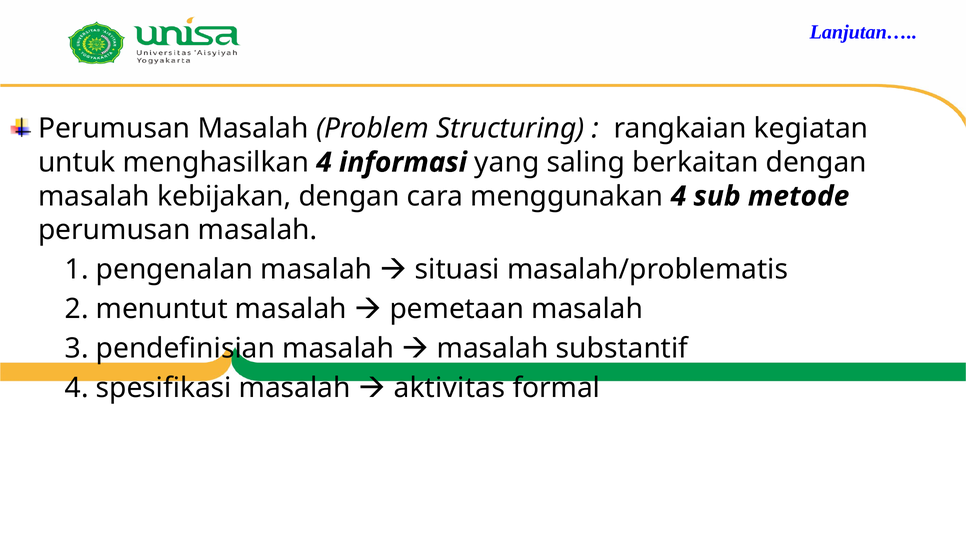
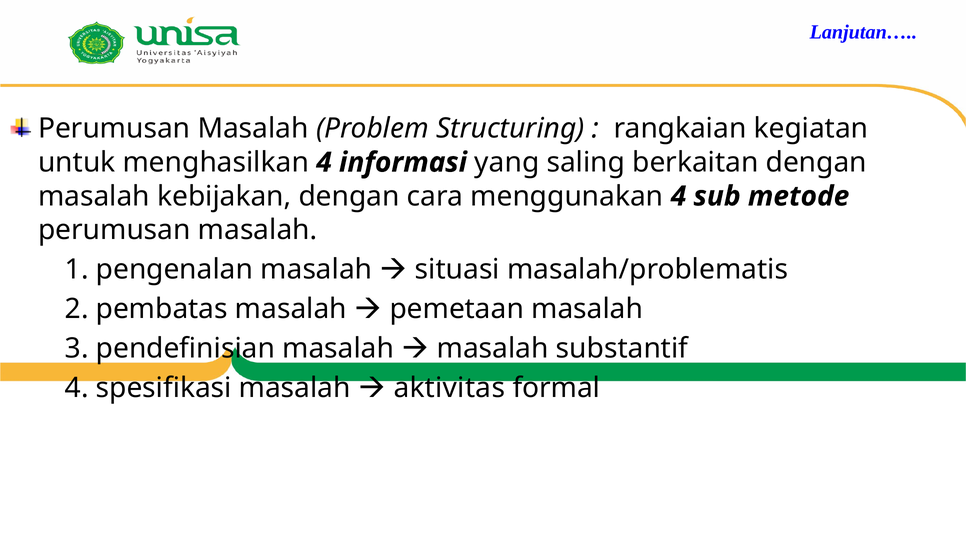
menuntut: menuntut -> pembatas (162, 309)
